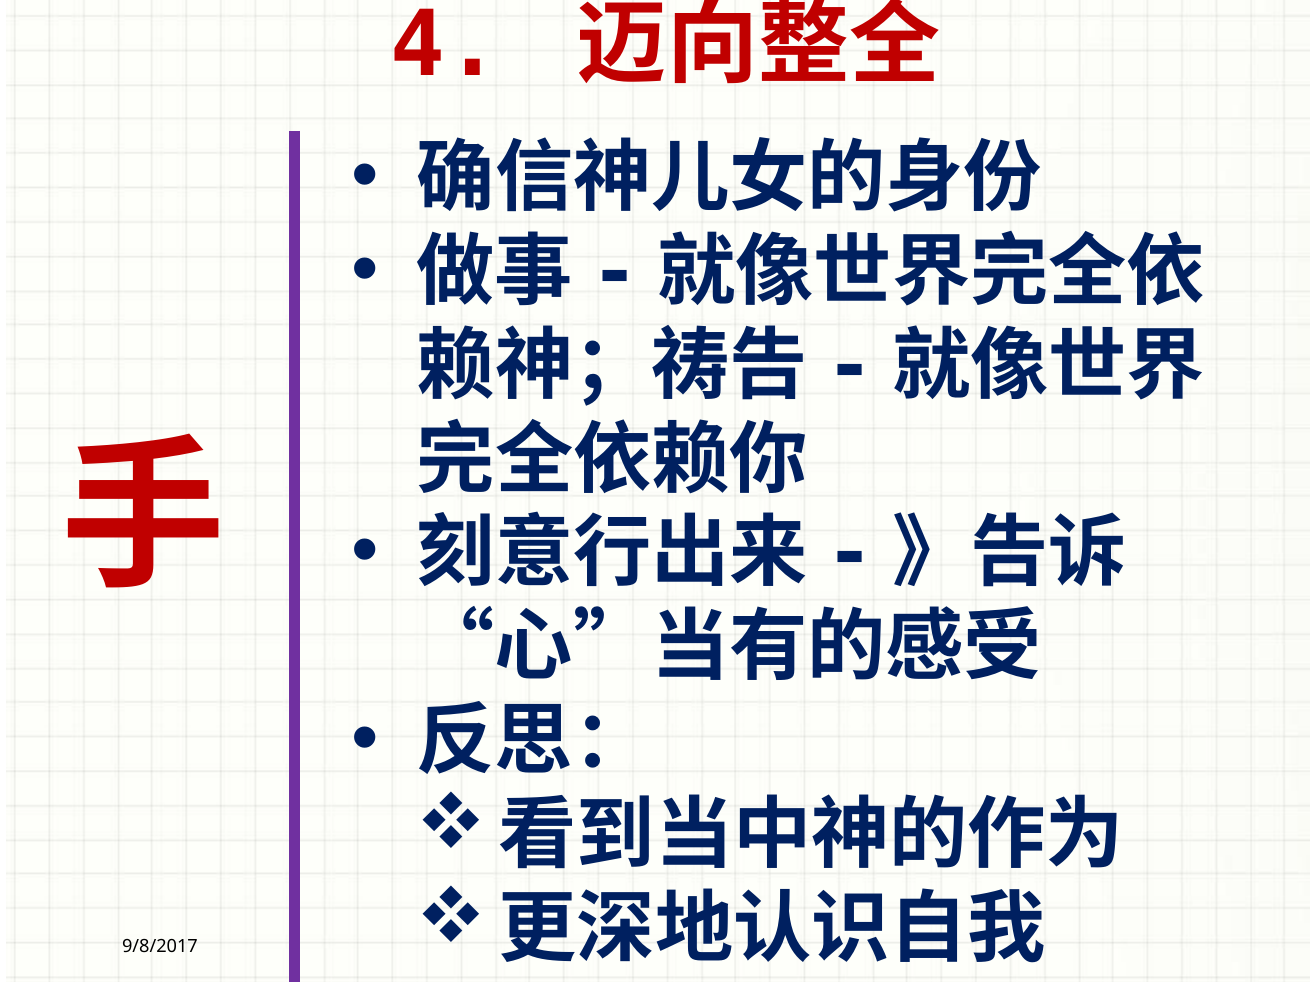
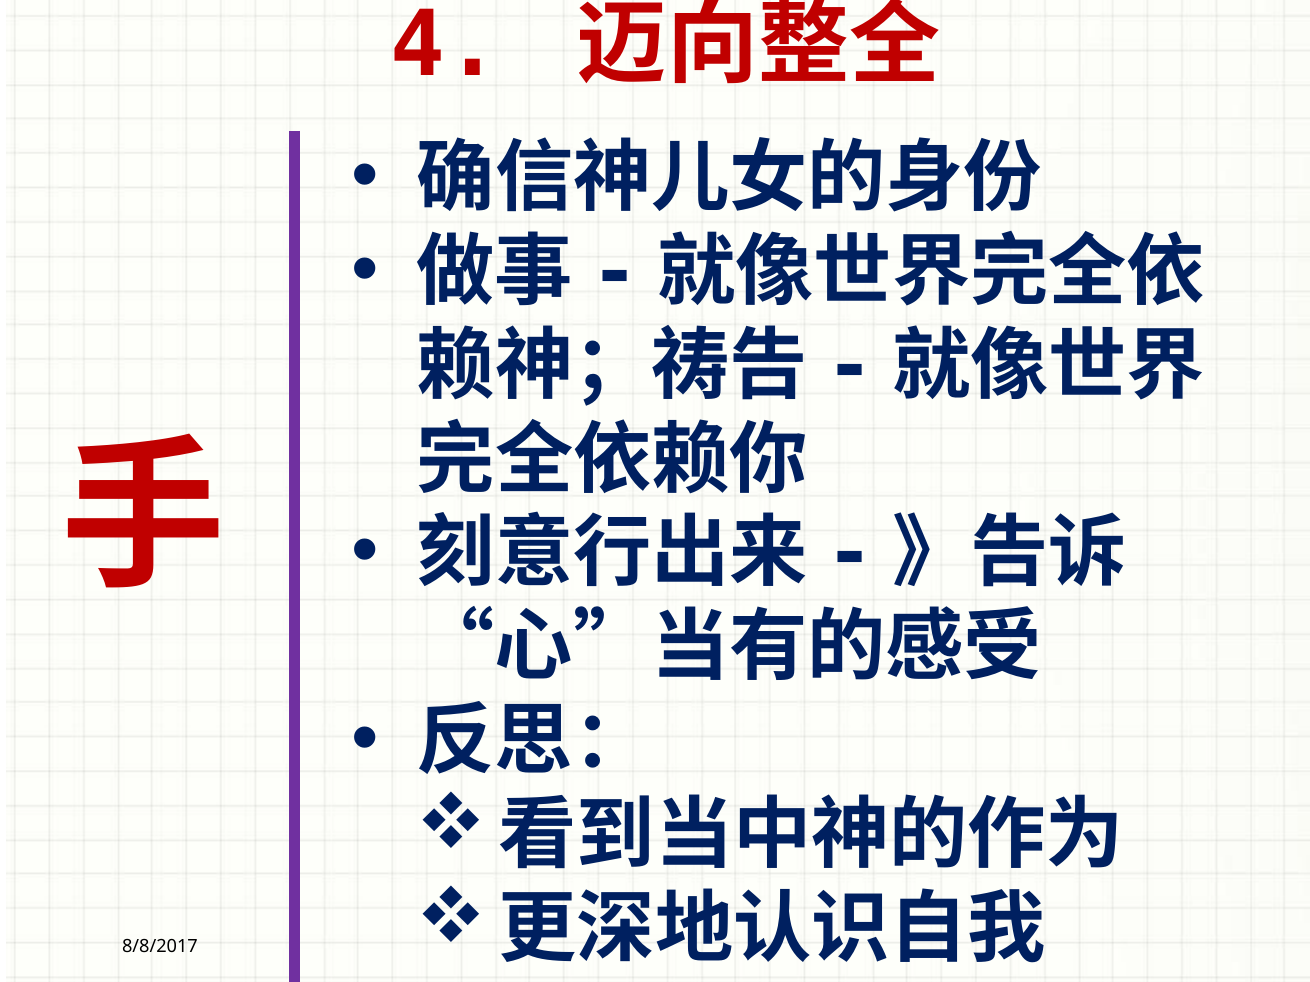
9/8/2017: 9/8/2017 -> 8/8/2017 (160, 947)
